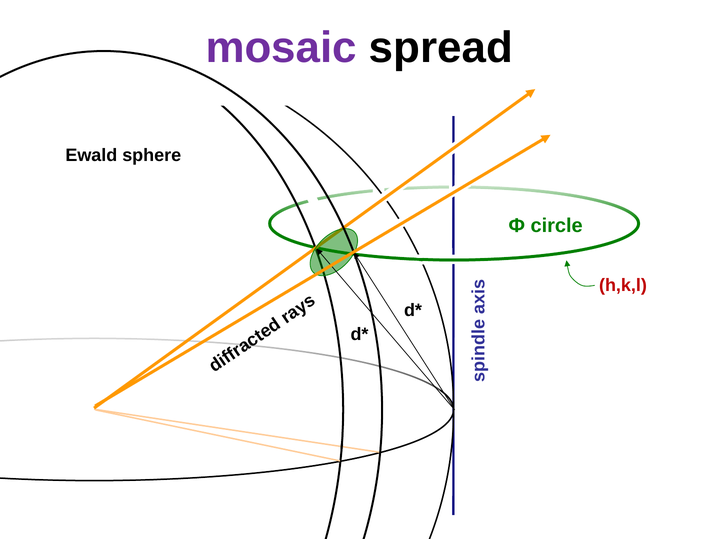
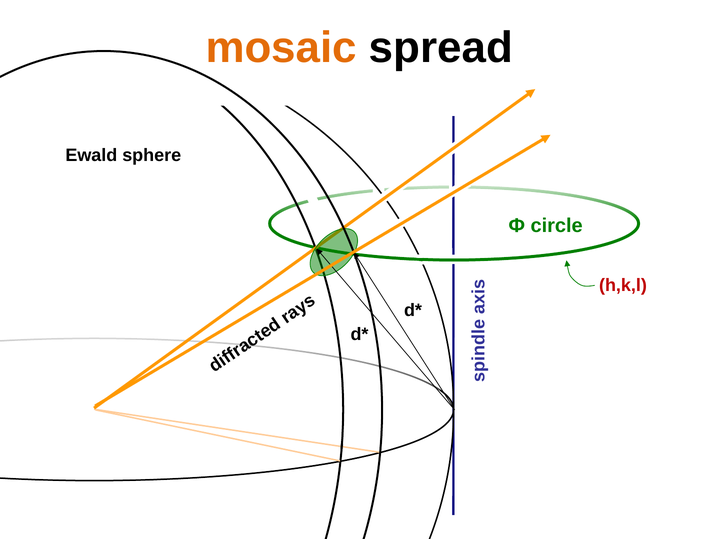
mosaic colour: purple -> orange (281, 48)
